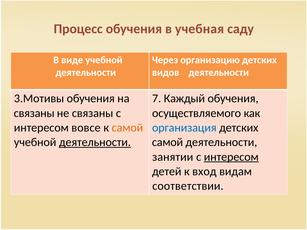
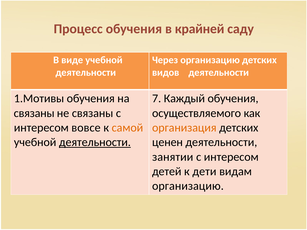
учебная: учебная -> крайней (200, 29)
3.Мотивы: 3.Мотивы -> 1.Мотивы (39, 99)
организация colour: blue -> orange (184, 128)
самой: самой -> ценен (167, 142)
интересом underline: present -> none (231, 157)
вход: вход -> дети (204, 172)
соответствии: соответствии -> организацию (188, 186)
